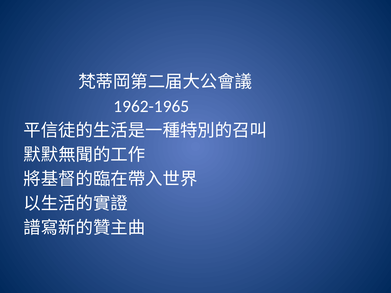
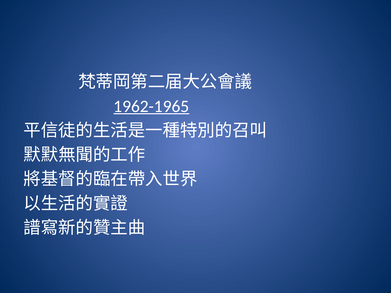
1962-1965 underline: none -> present (151, 106)
